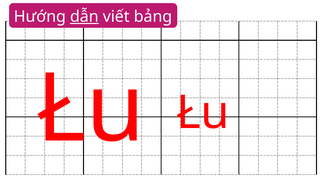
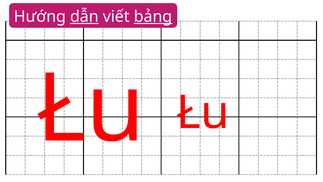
bảng underline: none -> present (153, 17)
